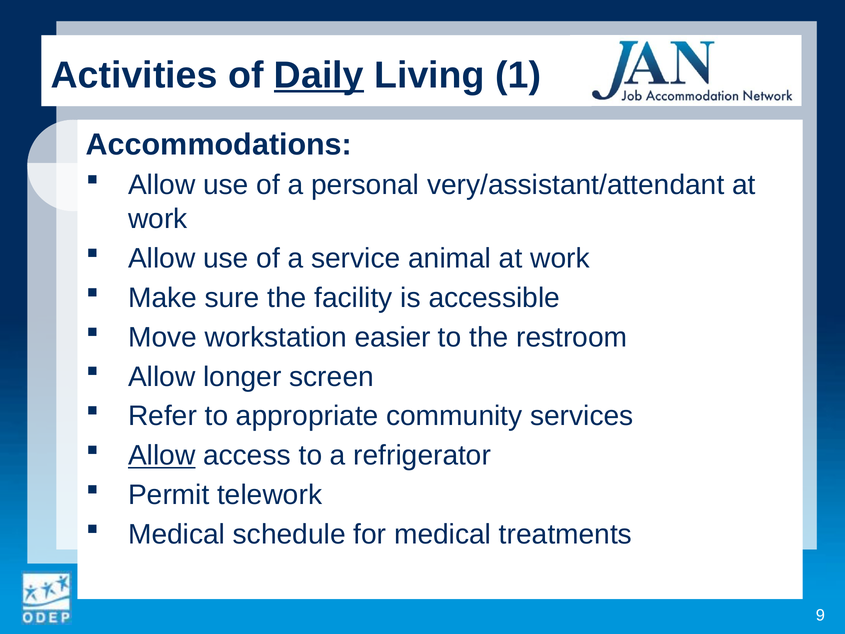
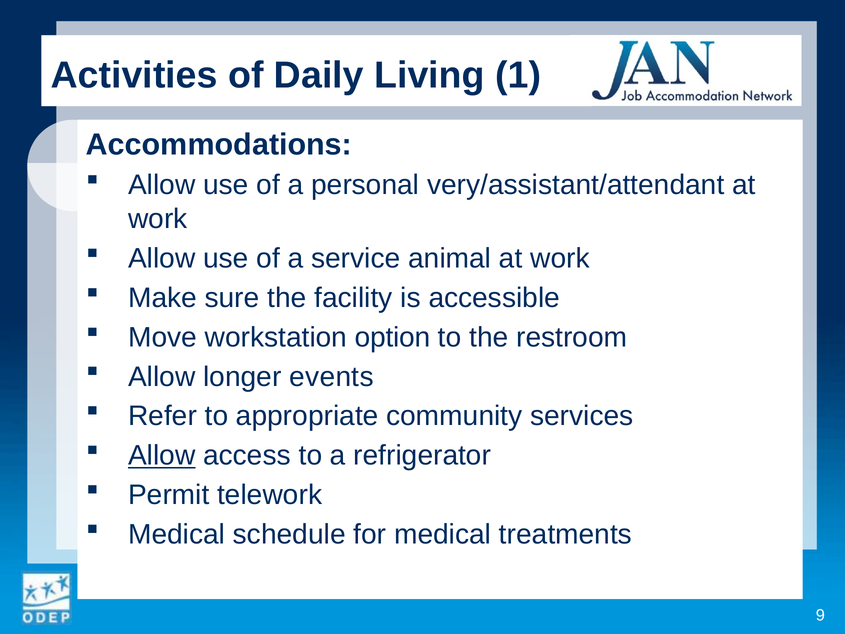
Daily underline: present -> none (319, 75)
easier: easier -> option (393, 337)
screen: screen -> events (331, 377)
